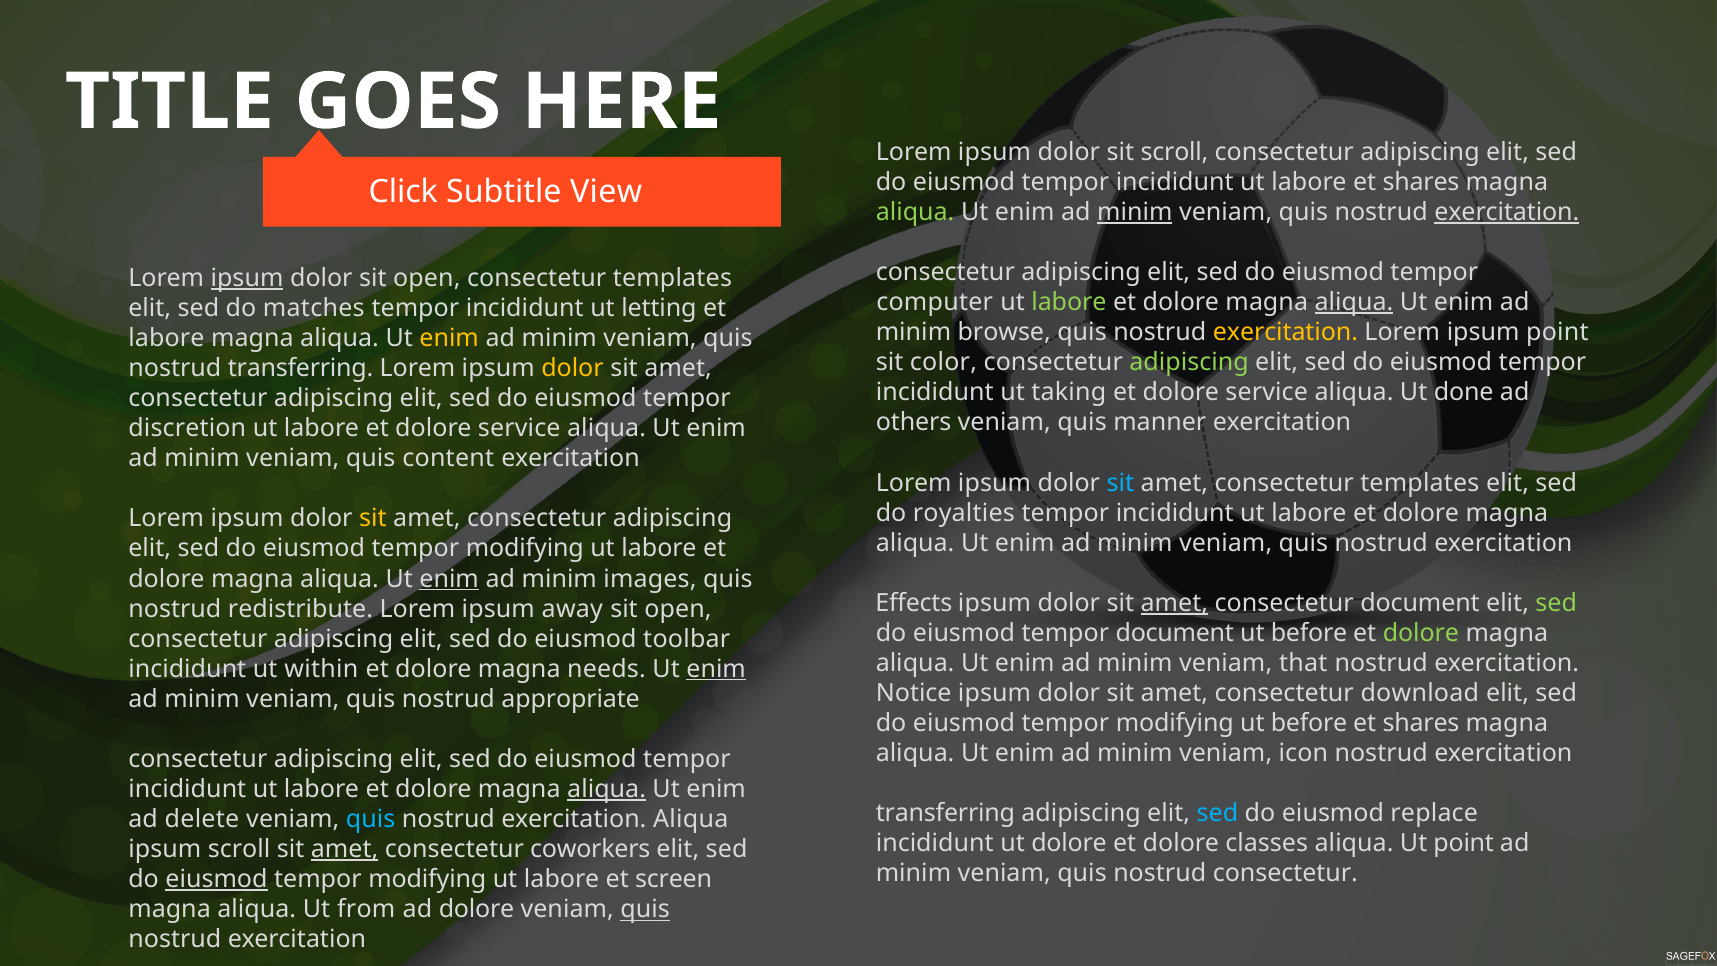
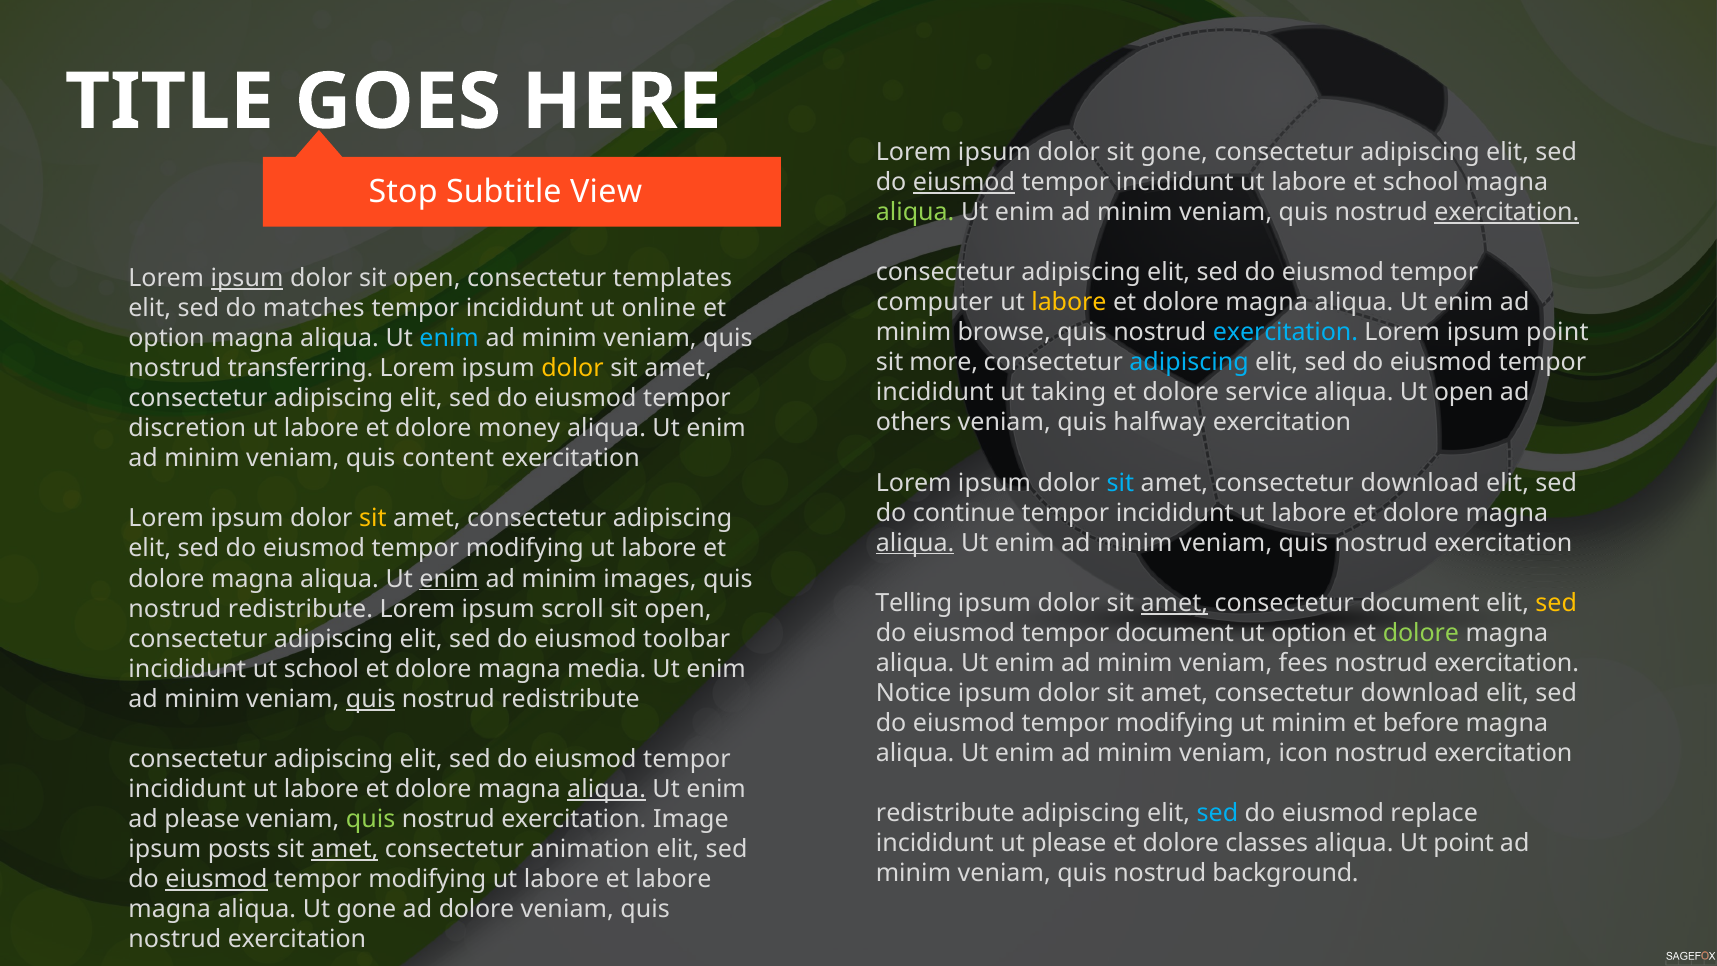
sit scroll: scroll -> gone (1174, 152)
eiusmod underline: none -> present (964, 182)
labore et shares: shares -> school (1421, 182)
Click: Click -> Stop (403, 192)
minim underline: present -> none (1135, 212)
labore colour: light green -> yellow (1069, 302)
aliqua underline: present -> none (1354, 302)
letting: letting -> online (659, 308)
exercitation colour: yellow -> light blue (1285, 332)
labore: labore -> option (167, 338)
enim colour: yellow -> light blue (449, 338)
color: color -> more (944, 362)
adipiscing colour: light green -> light blue (1189, 362)
Ut done: done -> open (1464, 393)
manner: manner -> halfway (1160, 423)
labore et dolore service: service -> money (519, 428)
templates: templates -> download (1420, 483)
royalties: royalties -> continue (964, 513)
aliqua underline: none -> present (915, 543)
Effects: Effects -> Telling (914, 603)
sed colour: light green -> yellow (1556, 603)
away: away -> scroll (572, 609)
before: before -> option (1309, 633)
that: that -> fees (1303, 663)
ut within: within -> school (322, 669)
needs: needs -> media (607, 669)
enim underline: present -> none (716, 669)
quis underline: none -> present (371, 699)
appropriate: appropriate -> redistribute (571, 699)
before: before -> minim (1309, 723)
shares: shares -> before (1421, 723)
transferring: transferring -> redistribute (945, 813)
ad delete: delete -> please (202, 819)
quis colour: light blue -> light green (371, 819)
exercitation Aliqua: Aliqua -> Image (691, 819)
ut dolore: dolore -> please (1069, 843)
ipsum scroll: scroll -> posts (239, 849)
coworkers: coworkers -> animation (590, 849)
nostrud consectetur: consectetur -> background (1285, 874)
et screen: screen -> labore (673, 879)
Ut from: from -> gone (366, 909)
quis underline: present -> none (645, 909)
